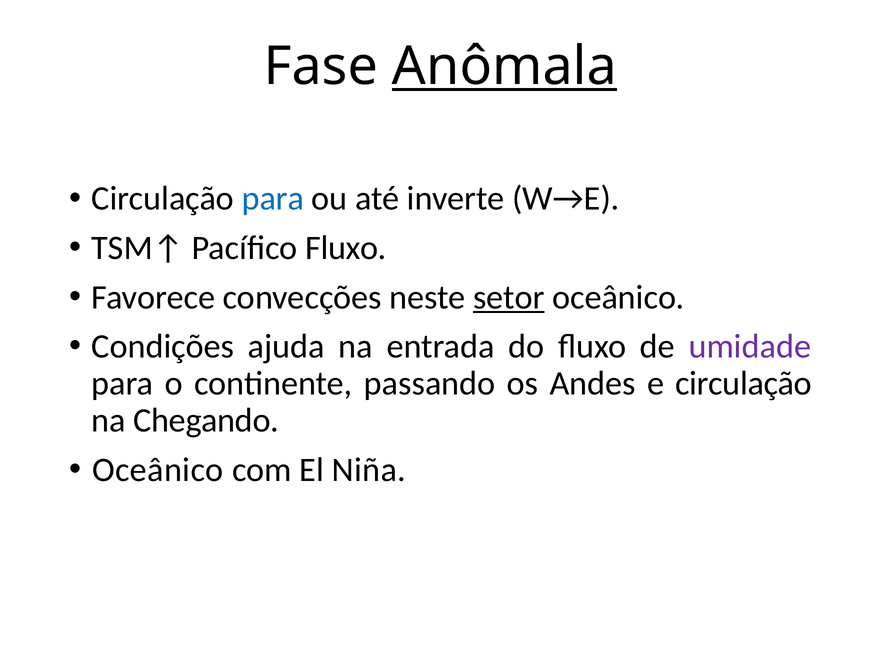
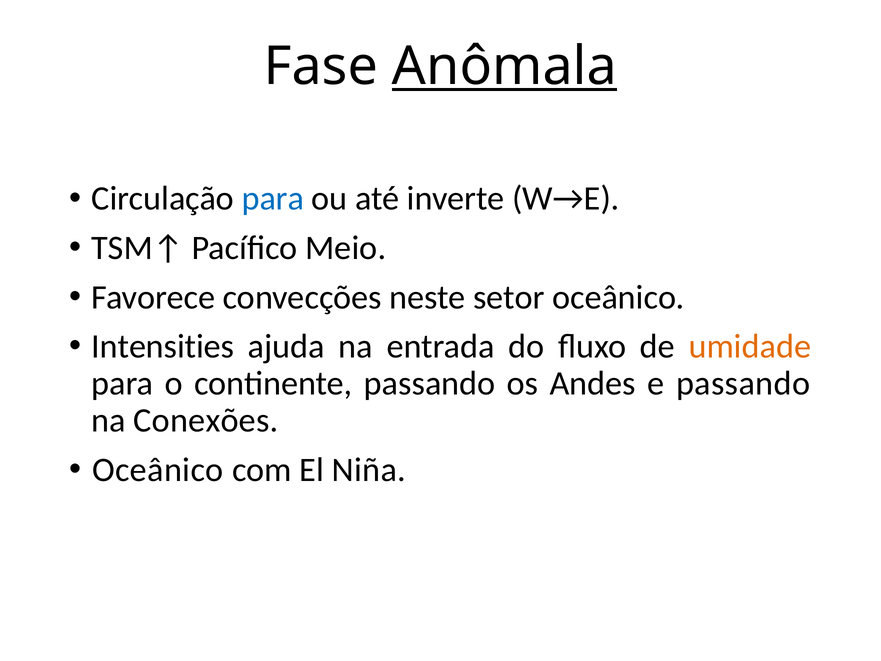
Pacífico Fluxo: Fluxo -> Meio (346, 248)
setor underline: present -> none (509, 297)
Condições: Condições -> Intensities (163, 346)
umidade colour: purple -> orange (750, 346)
e circulação: circulação -> passando (743, 383)
Chegando: Chegando -> Conexões (206, 420)
